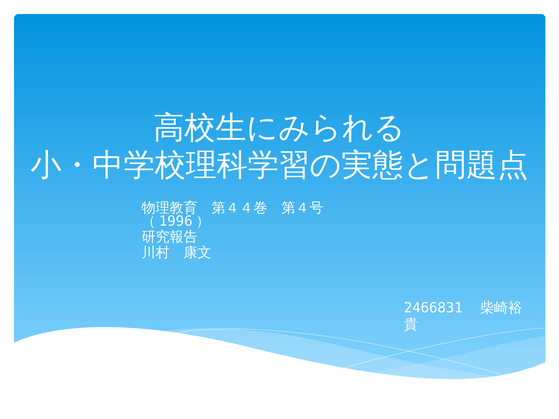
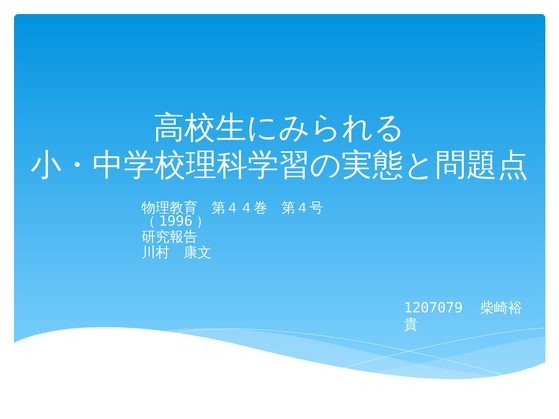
2466831: 2466831 -> 1207079 (433, 308)
